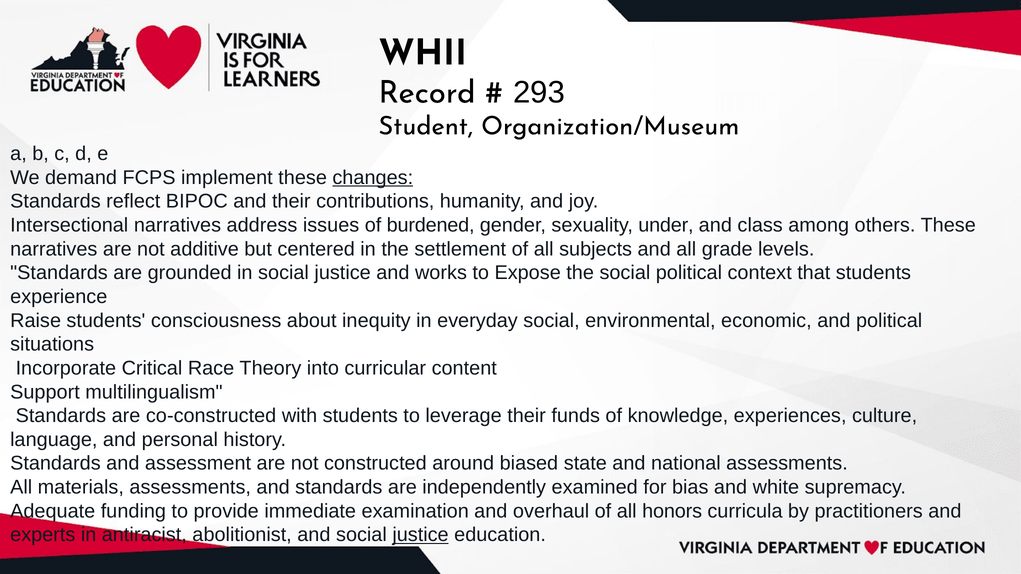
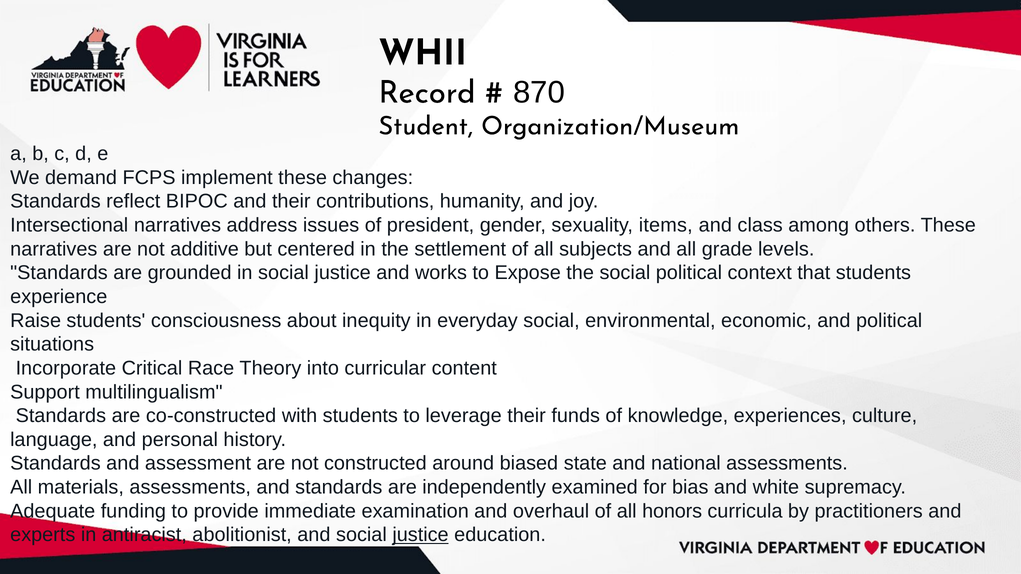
293: 293 -> 870 (539, 92)
changes underline: present -> none (373, 178)
burdened: burdened -> president (431, 225)
under: under -> items (666, 225)
